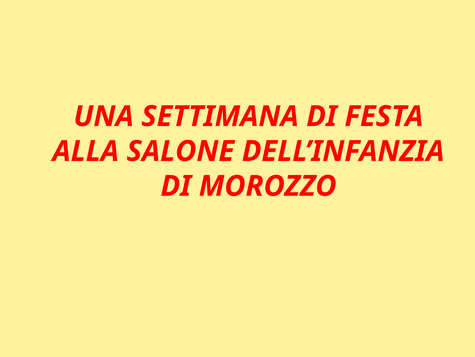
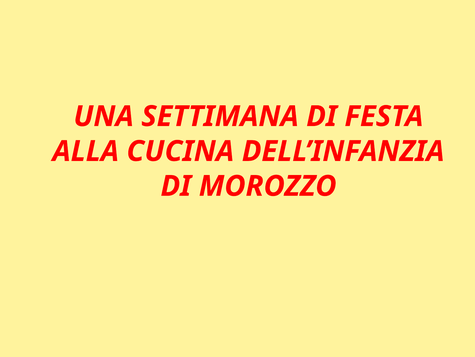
SALONE: SALONE -> CUCINA (180, 151)
